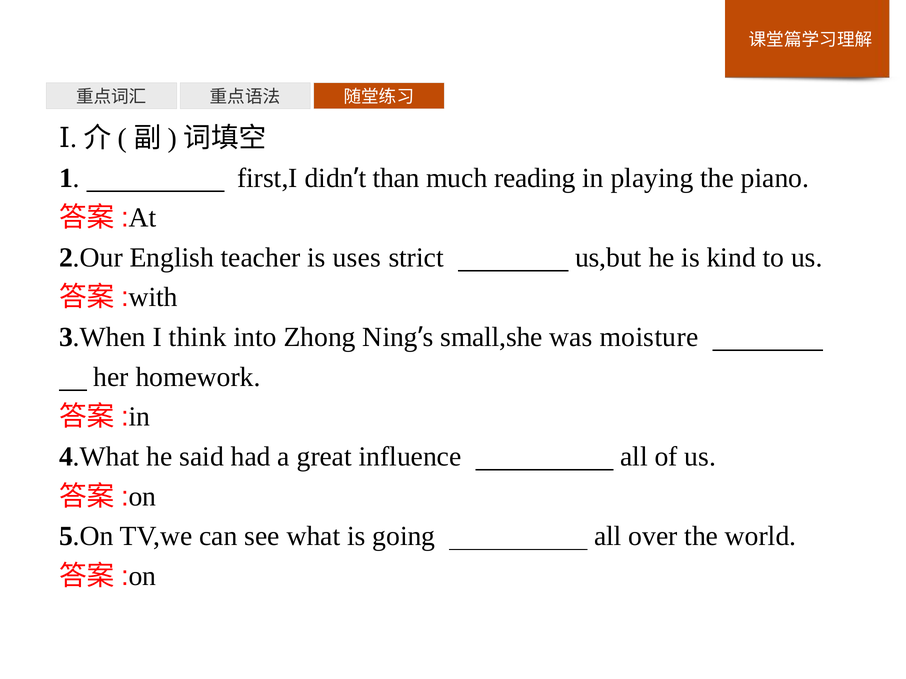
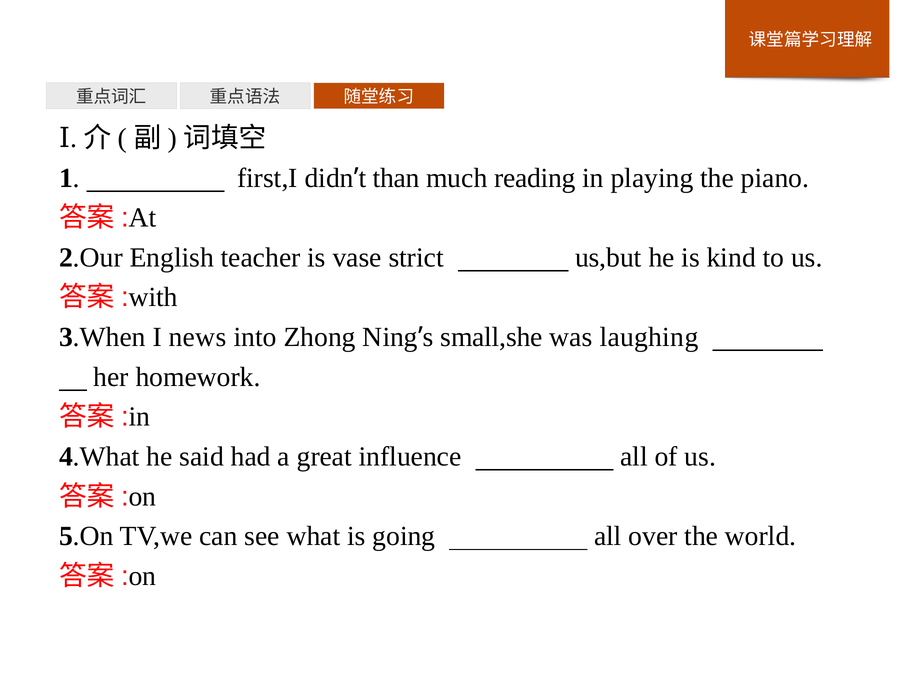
uses: uses -> vase (357, 258)
think: think -> news (198, 337)
moisture: moisture -> laughing (649, 337)
